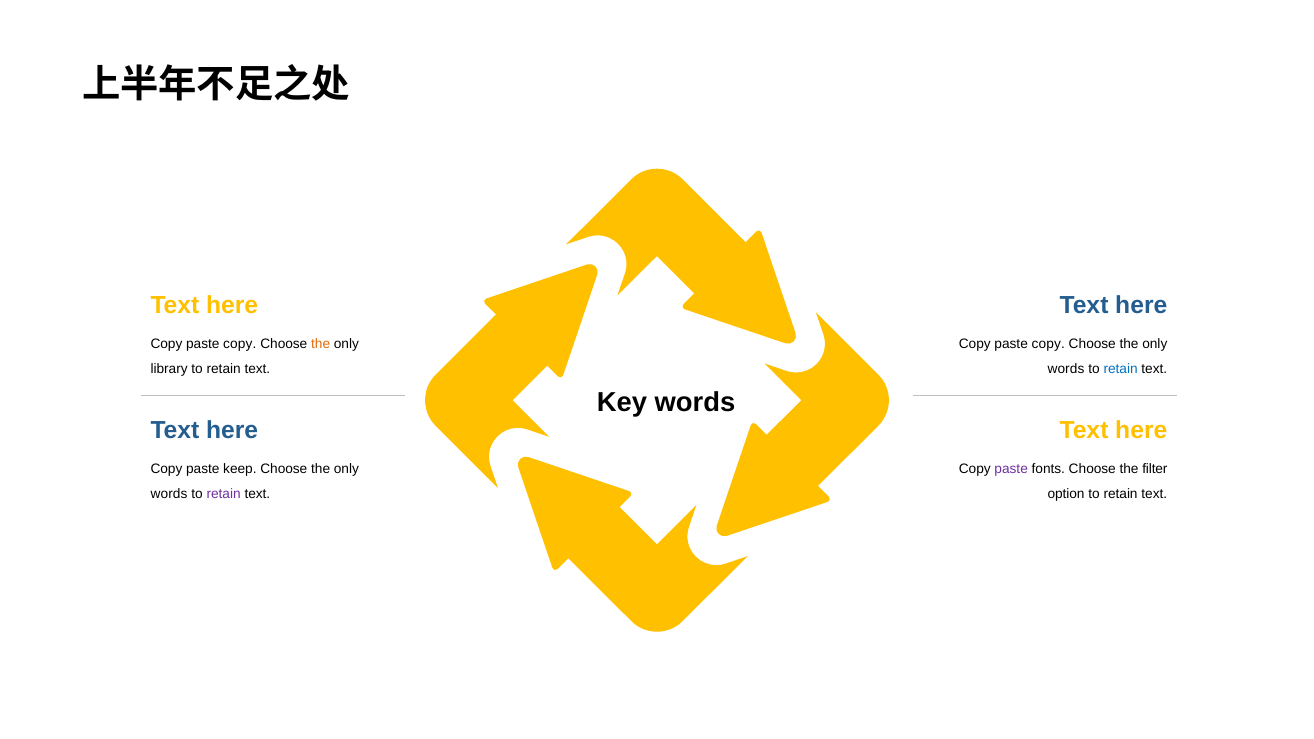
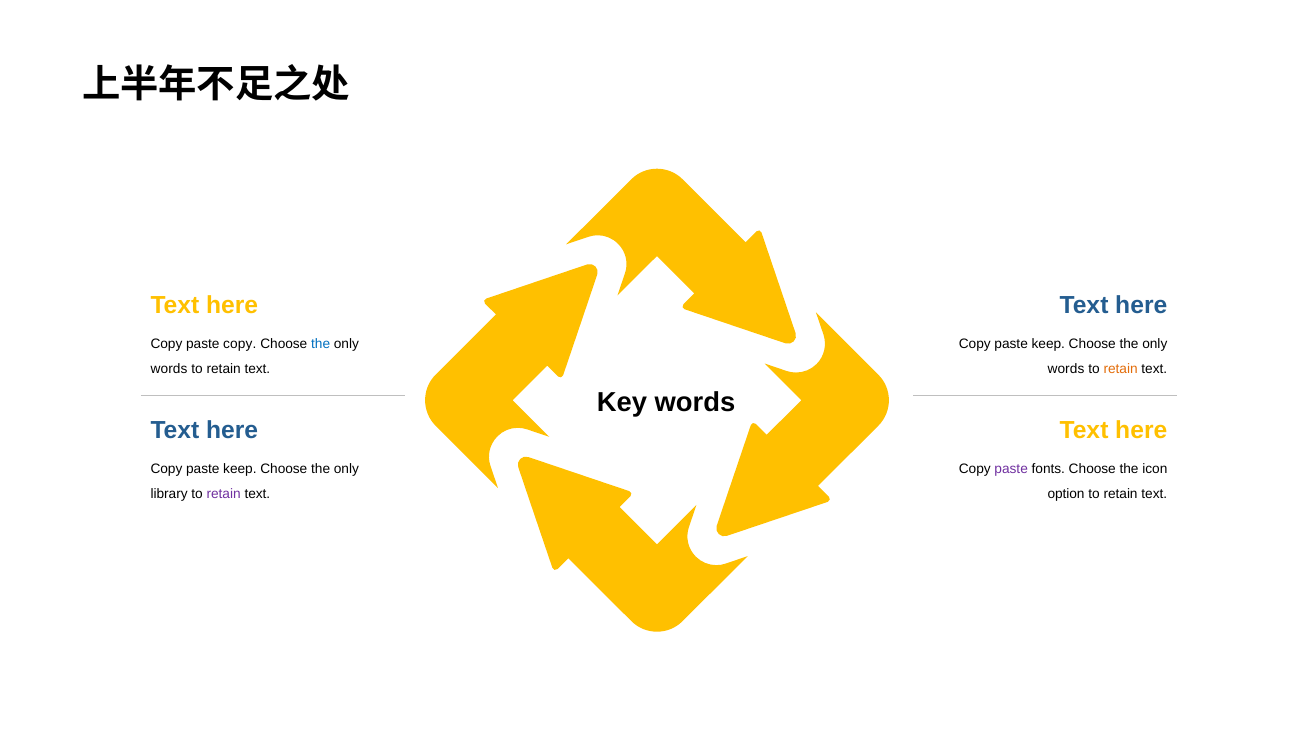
the colour: orange -> blue (321, 344)
copy: copy -> keep (1048, 344)
library: library -> words (169, 369)
retain colour: blue -> orange (1121, 369)
filter: filter -> icon (1155, 469)
words: words -> library (169, 494)
